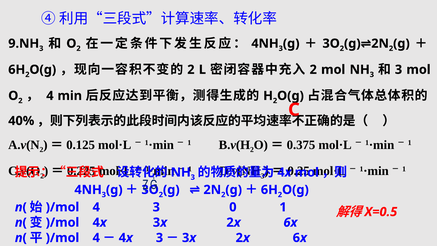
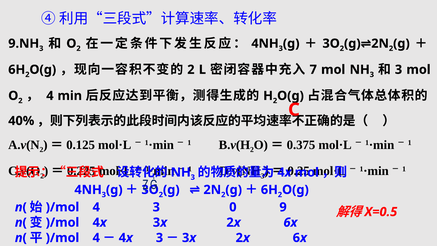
2: 2 -> 7 (313, 70)
0 1: 1 -> 9 (283, 207)
